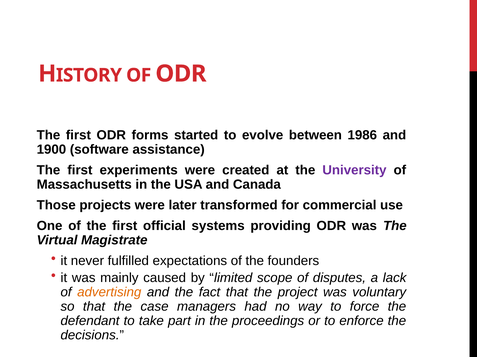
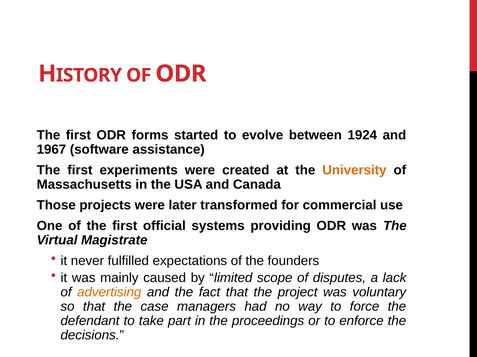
1986: 1986 -> 1924 (362, 135)
1900: 1900 -> 1967 (51, 150)
University colour: purple -> orange (354, 170)
